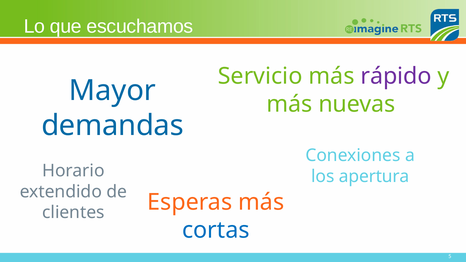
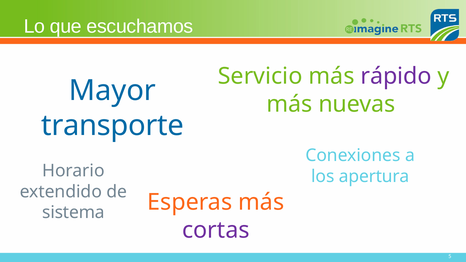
demandas: demandas -> transporte (113, 125)
clientes: clientes -> sistema (73, 213)
cortas colour: blue -> purple (216, 230)
